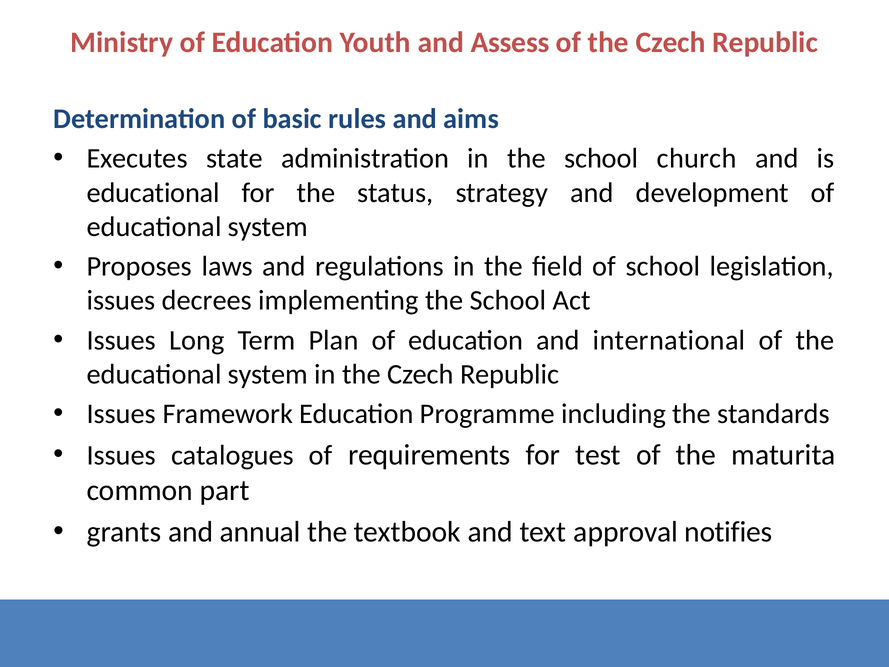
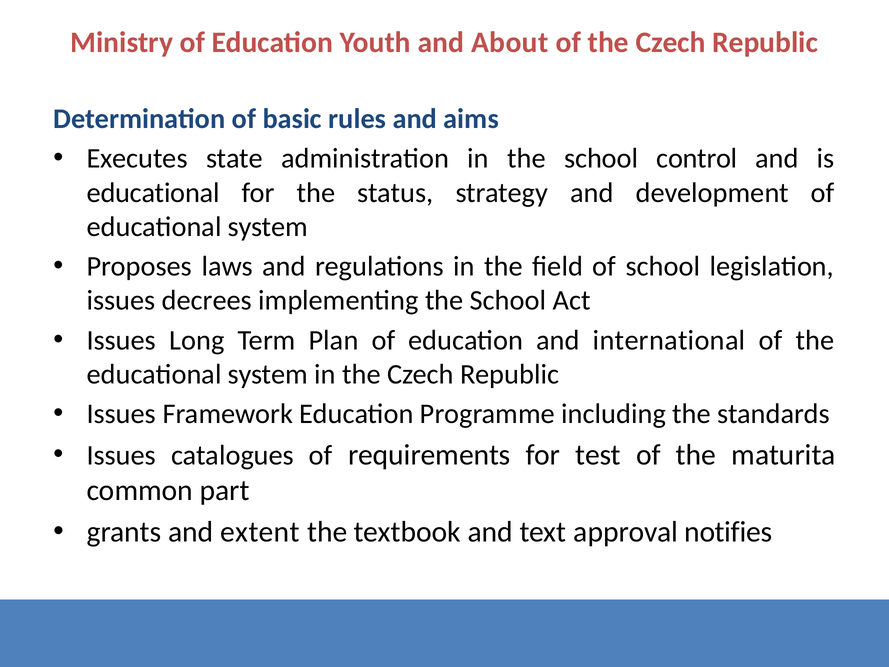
Assess: Assess -> About (510, 43)
church: church -> control (697, 159)
annual: annual -> extent (260, 532)
